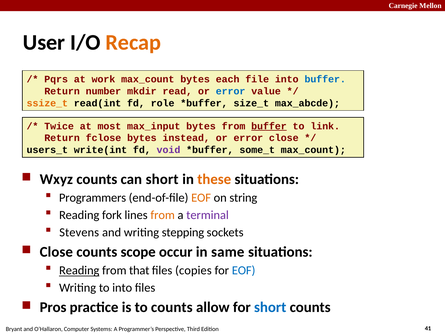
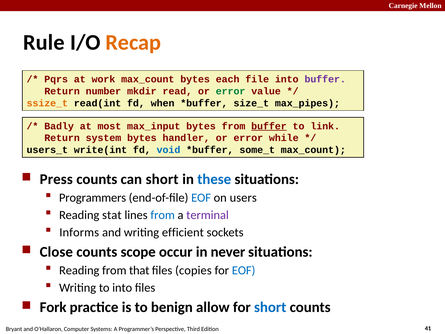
User: User -> Rule (44, 42)
buffer colour: blue -> purple (325, 79)
error colour: blue -> green (231, 91)
role: role -> when (163, 103)
max_abcde: max_abcde -> max_pipes (307, 103)
Twice: Twice -> Badly (59, 126)
fclose: fclose -> system (103, 138)
instead: instead -> handler (186, 138)
error close: close -> while (284, 138)
void colour: purple -> blue (168, 150)
Wxyz: Wxyz -> Press (56, 179)
these colour: orange -> blue (214, 179)
EOF colour: orange -> blue (201, 198)
string: string -> users (243, 198)
fork: fork -> stat (112, 215)
from colour: orange -> blue (163, 215)
Stevens: Stevens -> Informs (79, 232)
stepping: stepping -> efficient (183, 232)
same: same -> never (228, 252)
Reading underline: present -> none (79, 270)
Pros: Pros -> Fork (53, 307)
to counts: counts -> benign (172, 307)
